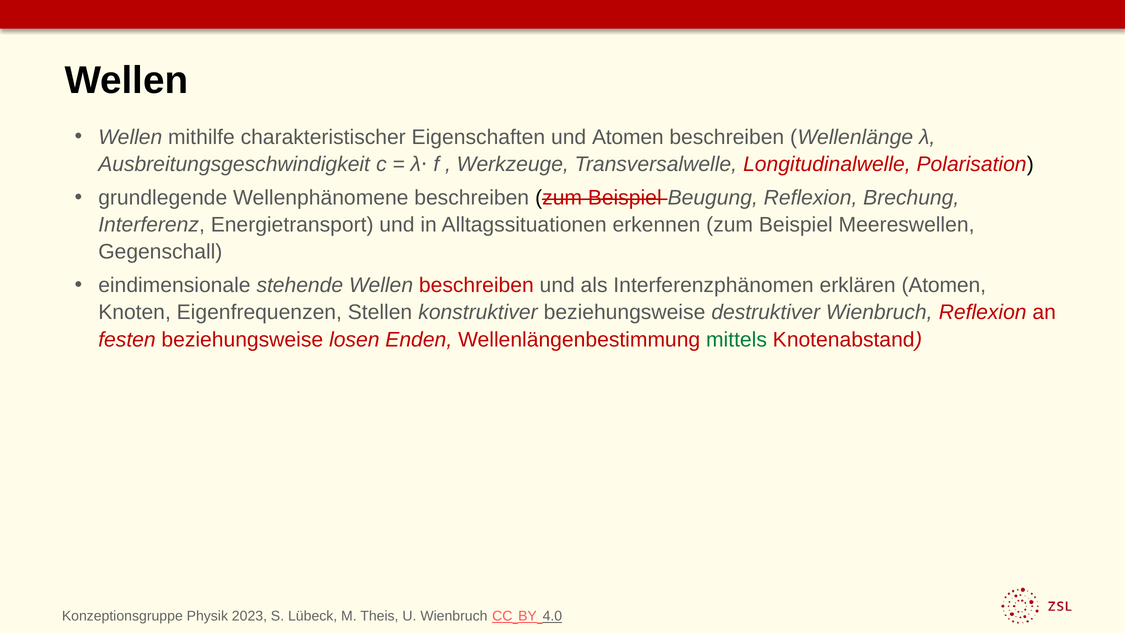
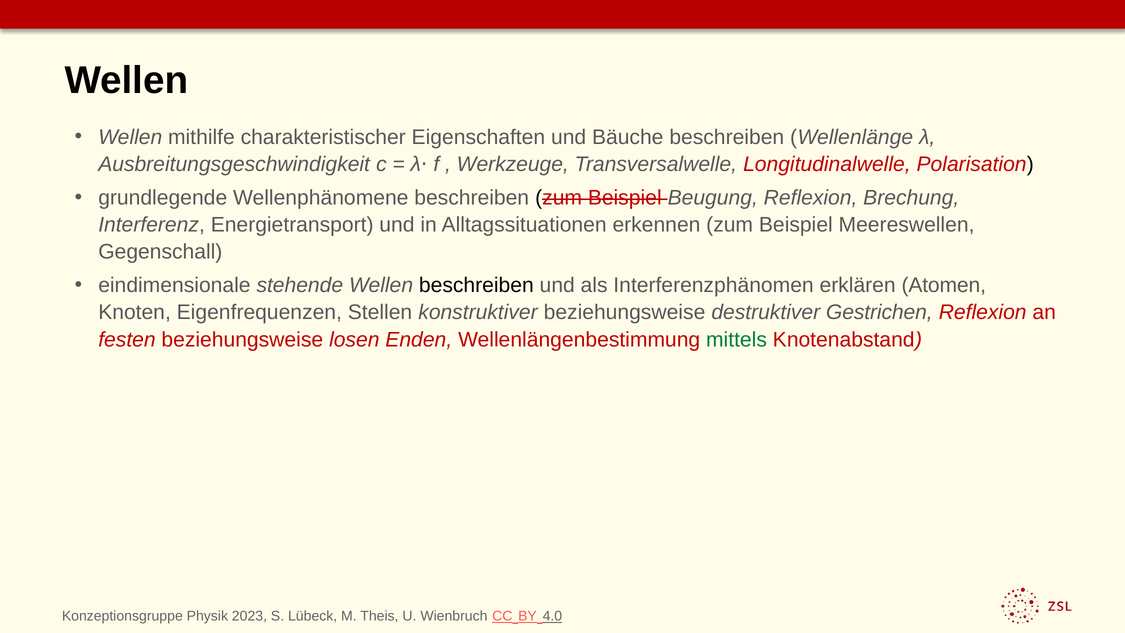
und Atomen: Atomen -> Bäuche (628, 137)
beschreiben colour: red -> black (476, 285)
destruktiver Wienbruch: Wienbruch -> Gestrichen (879, 312)
